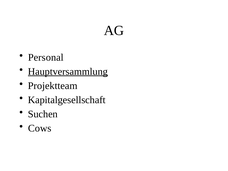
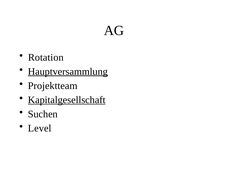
Personal: Personal -> Rotation (46, 57)
Kapitalgesellschaft underline: none -> present (67, 100)
Cows: Cows -> Level (40, 128)
